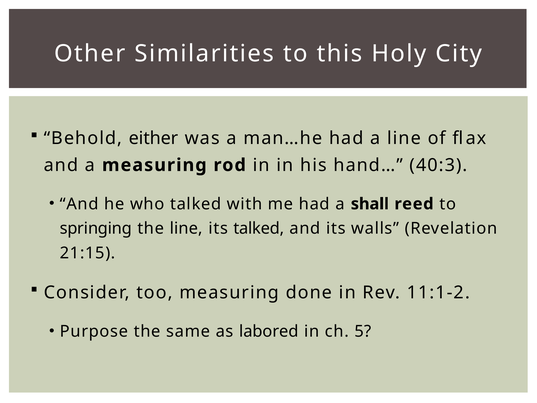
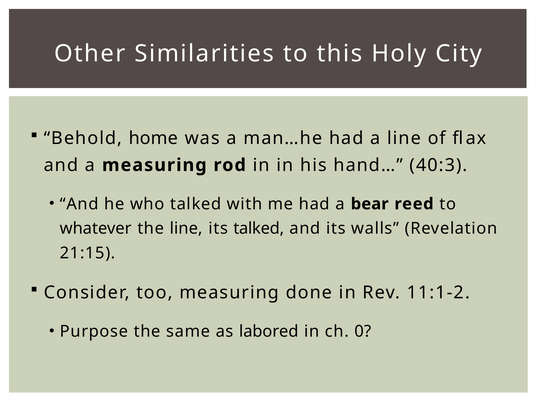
either: either -> home (153, 138)
shall: shall -> bear (370, 204)
springing: springing -> whatever (96, 228)
5: 5 -> 0 (363, 331)
